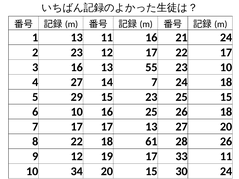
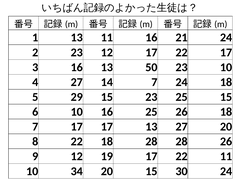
55: 55 -> 50 (151, 67)
18 61: 61 -> 28 (151, 142)
19 17 33: 33 -> 22 (182, 157)
